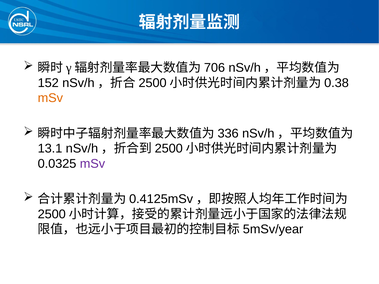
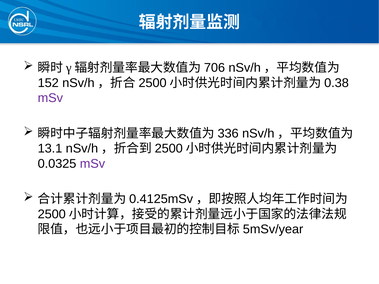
mSv colour: orange -> purple (50, 98)
